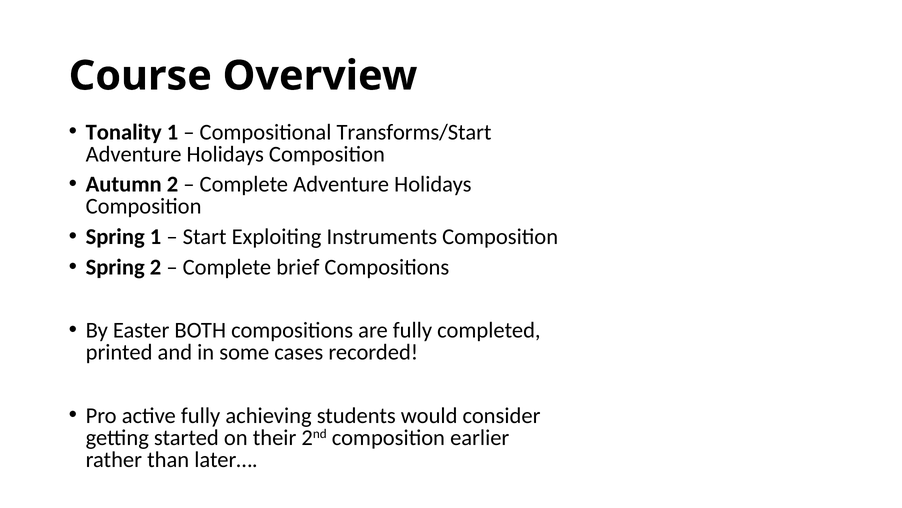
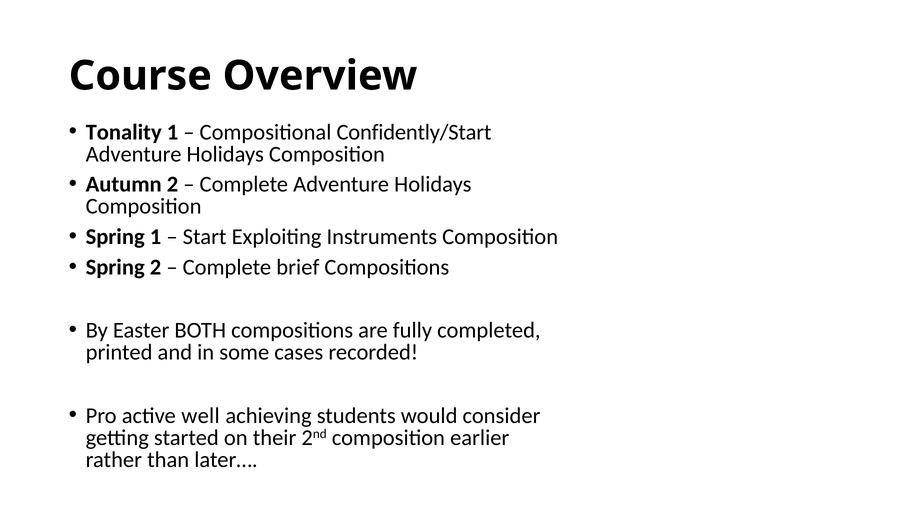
Transforms/Start: Transforms/Start -> Confidently/Start (414, 132)
active fully: fully -> well (201, 415)
